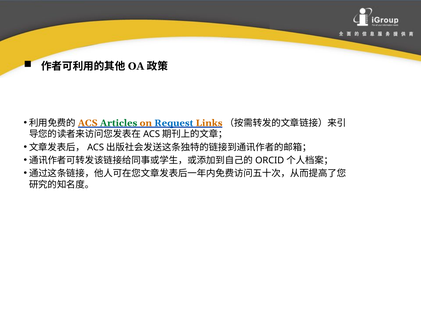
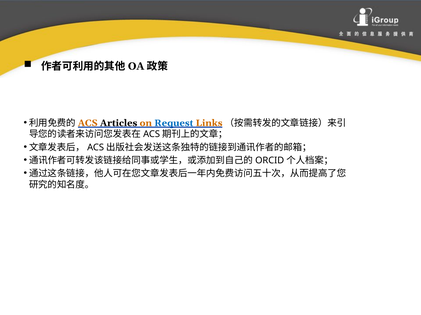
Articles colour: green -> black (119, 123)
